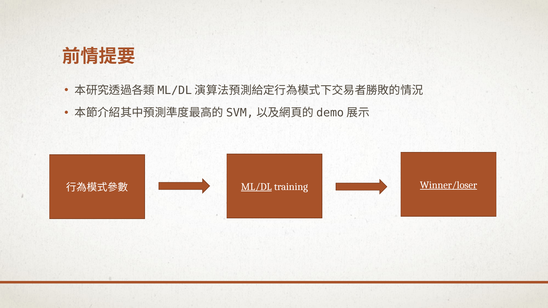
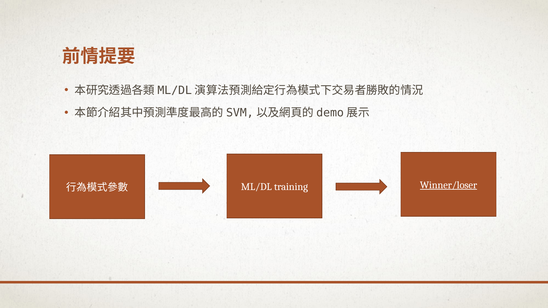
ML/DL underline: present -> none (256, 187)
